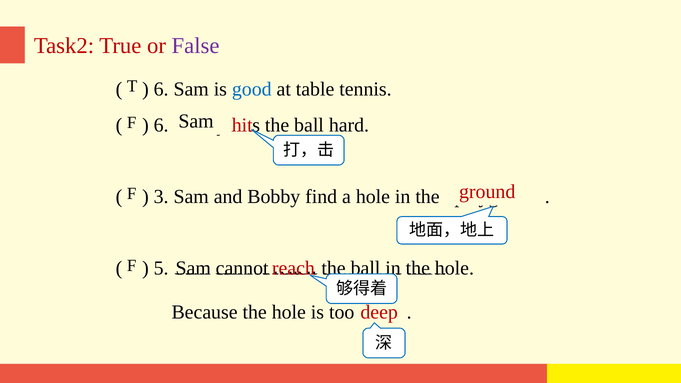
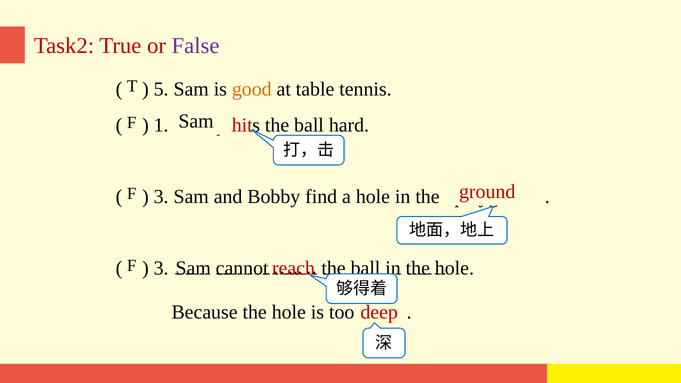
6: 6 -> 5 (161, 89)
good colour: blue -> orange (252, 89)
6: 6 -> 1 (161, 125)
5: 5 -> 3 (161, 268)
